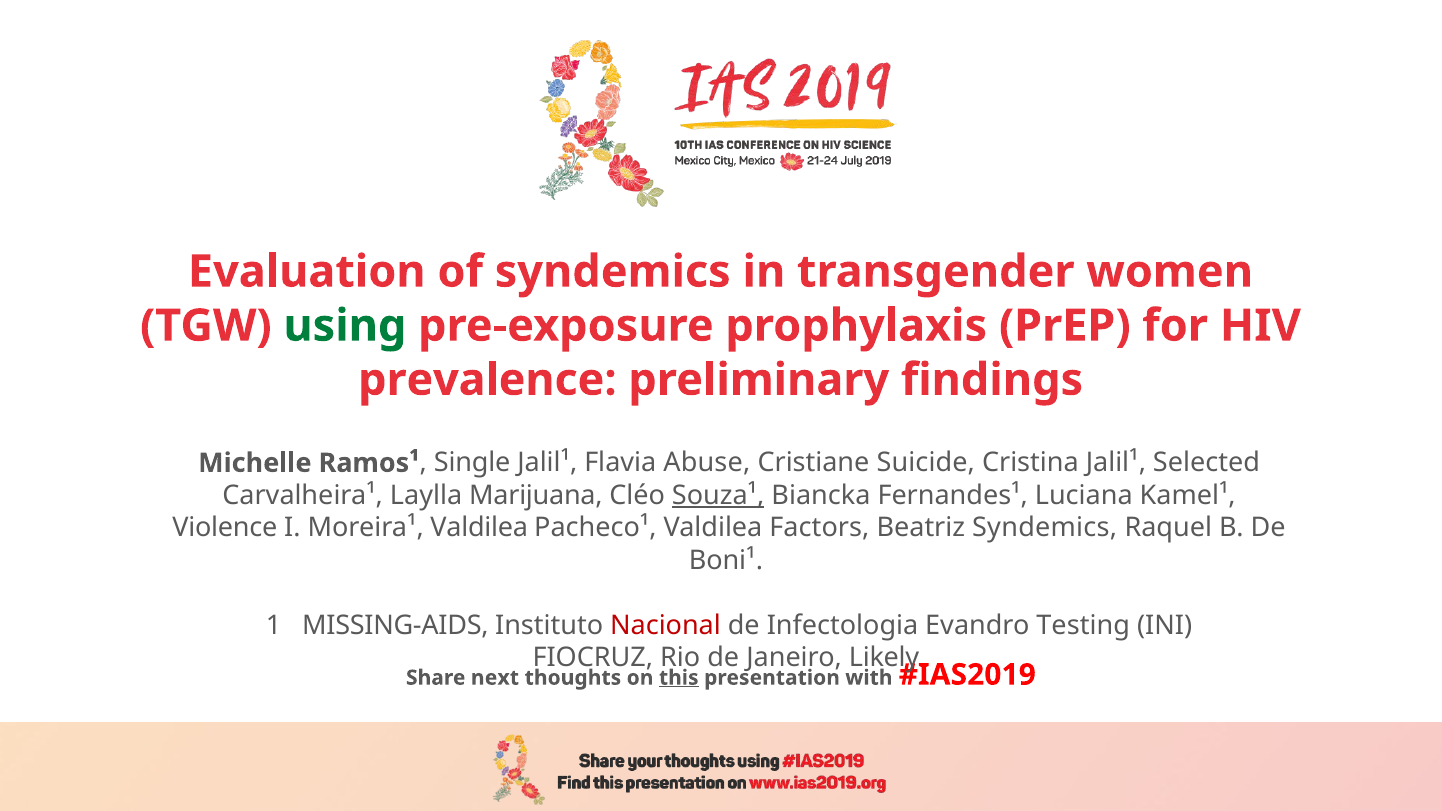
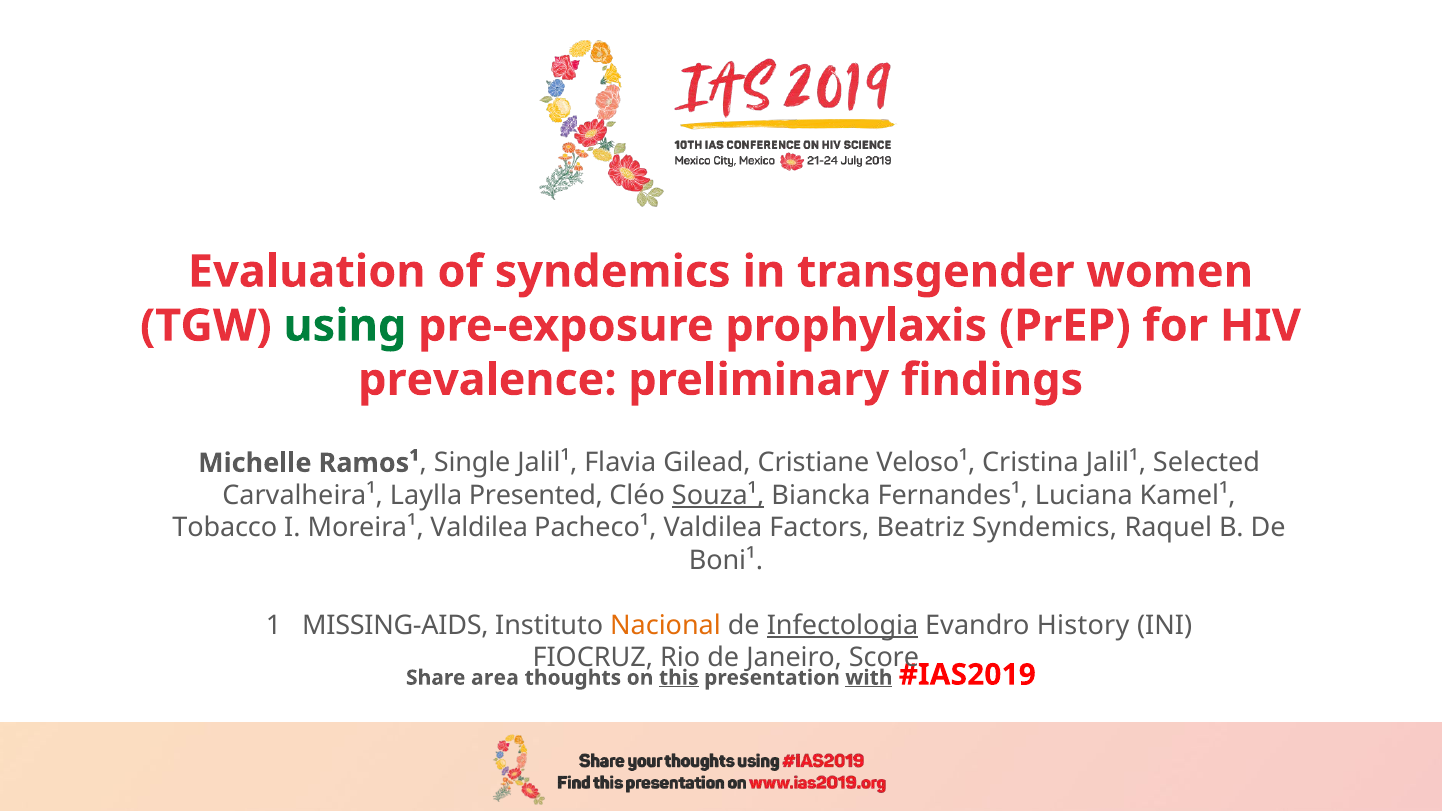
Abuse: Abuse -> Gilead (707, 463)
Suicide: Suicide -> Veloso¹ (926, 463)
Marijuana: Marijuana -> Presented (536, 495)
Violence: Violence -> Tobacco (225, 528)
Nacional colour: red -> orange (666, 625)
Infectologia underline: none -> present (843, 625)
Testing: Testing -> History (1083, 625)
Likely: Likely -> Score (884, 658)
next: next -> area (495, 678)
with underline: none -> present (869, 678)
